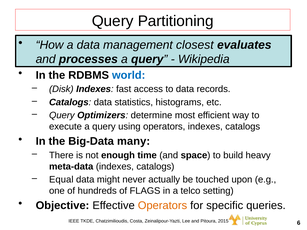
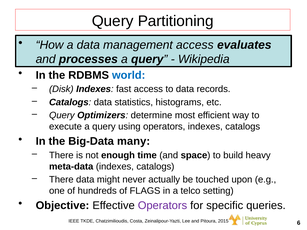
management closest: closest -> access (195, 45)
Equal: Equal -> There (61, 180)
Operators colour: orange -> purple (162, 206)
